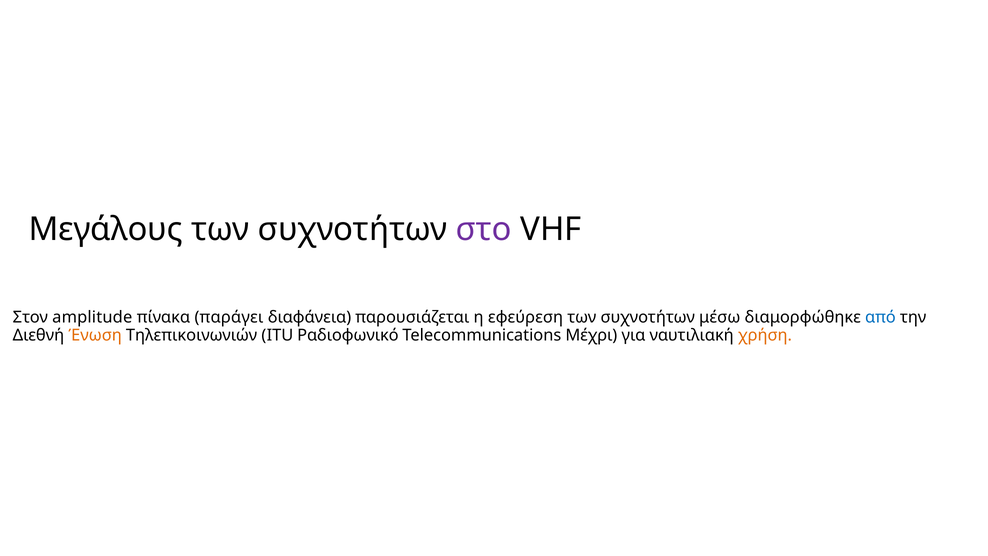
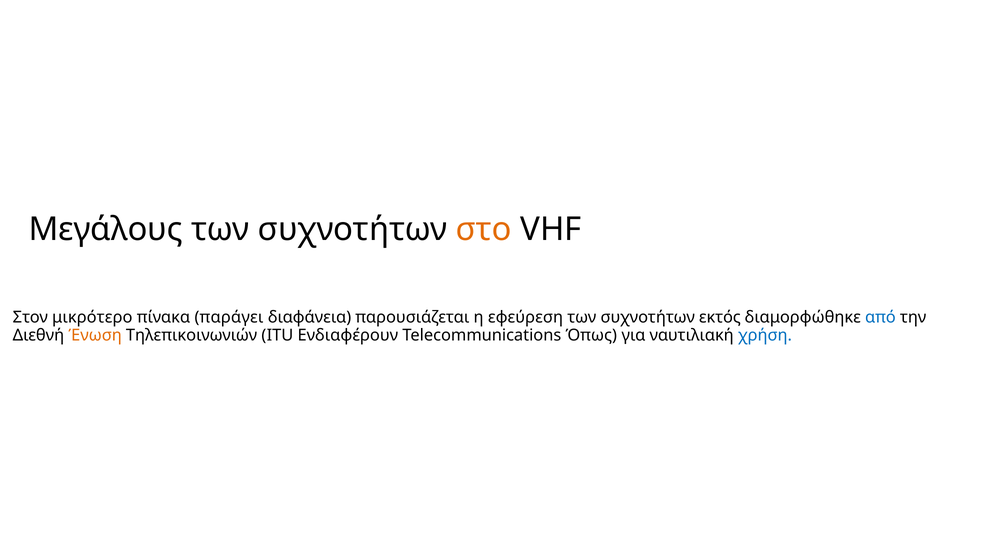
στο colour: purple -> orange (484, 229)
amplitude: amplitude -> μικρότερο (92, 317)
μέσω: μέσω -> εκτός (720, 317)
Ραδιοφωνικό: Ραδιοφωνικό -> Ενδιαφέρουν (348, 335)
Μέχρι: Μέχρι -> Όπως (591, 335)
χρήση colour: orange -> blue (765, 335)
